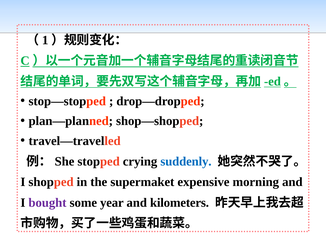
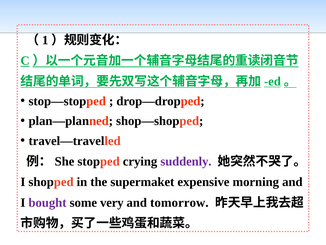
suddenly colour: blue -> purple (186, 161)
year: year -> very (112, 202)
kilometers: kilometers -> tomorrow (179, 202)
